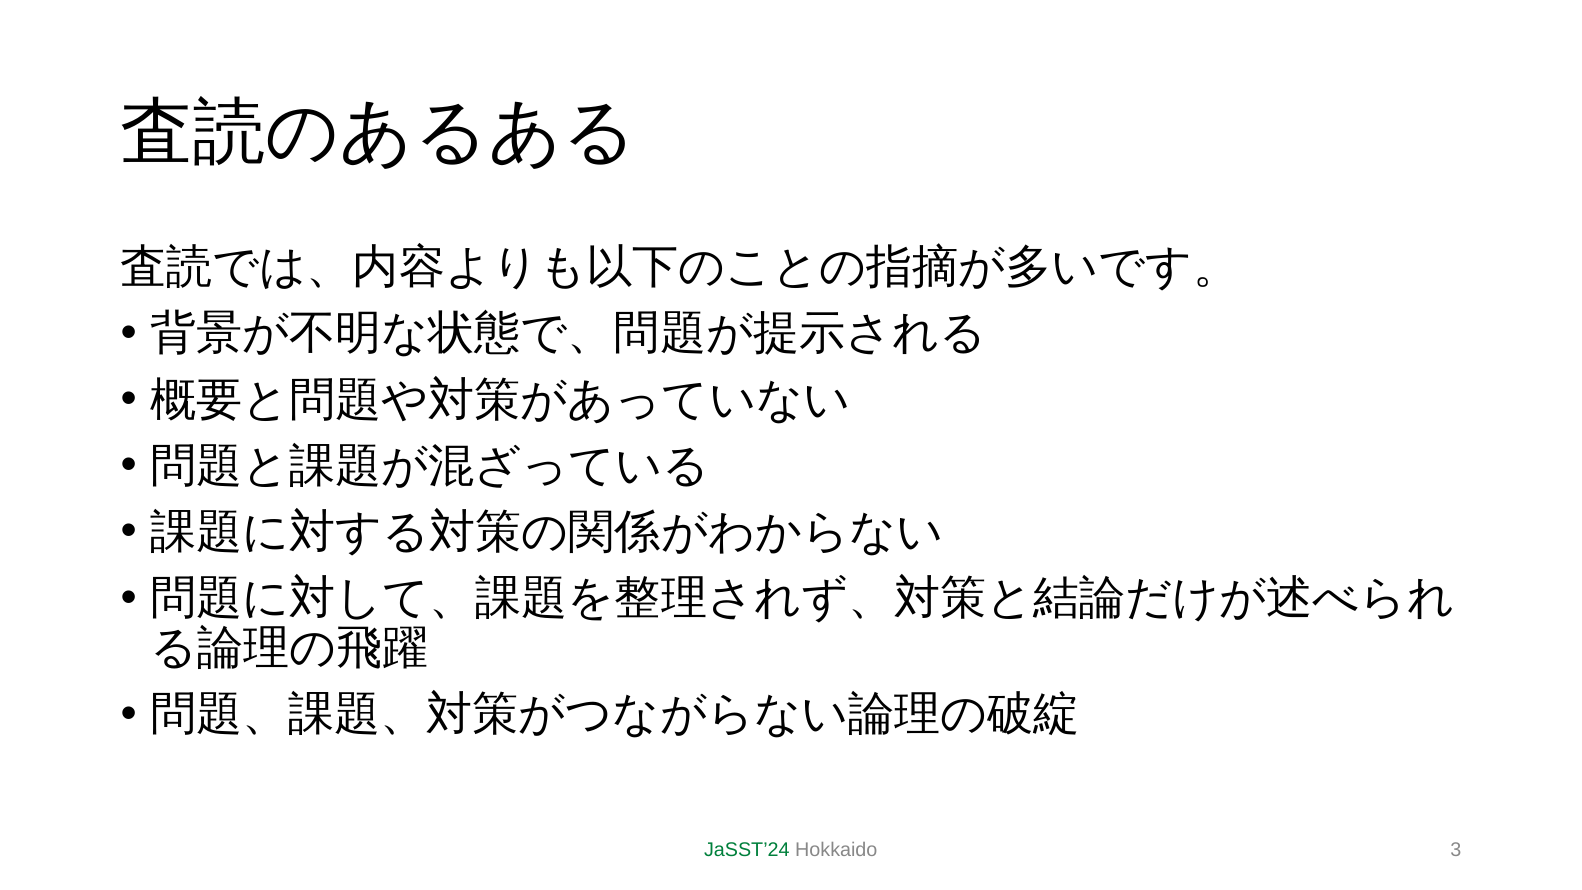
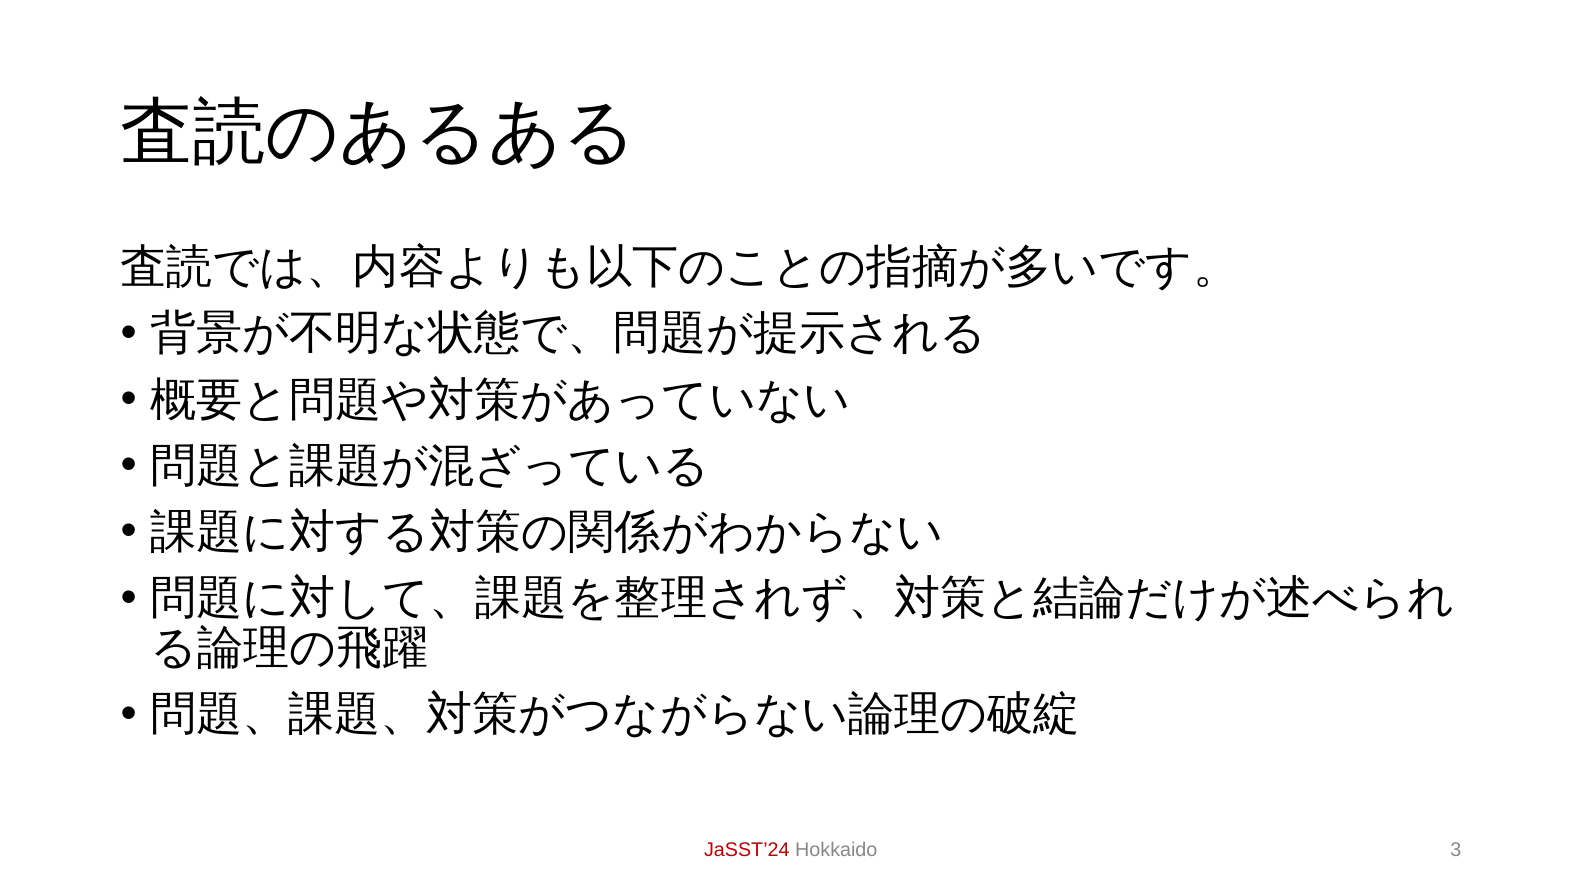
JaSST’24 colour: green -> red (747, 850)
